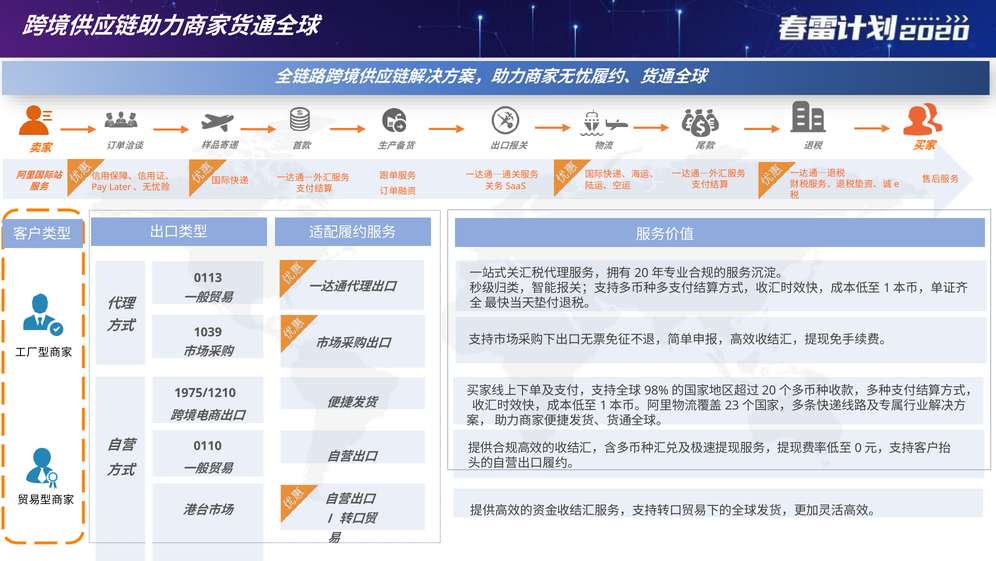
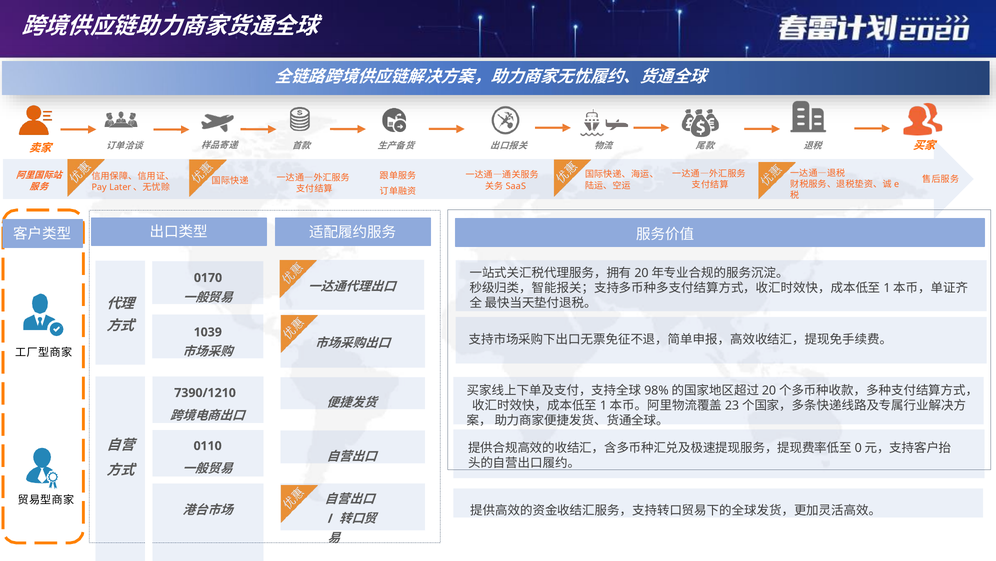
0113: 0113 -> 0170 (208, 278)
1975/1210: 1975/1210 -> 7390/1210 (205, 392)
